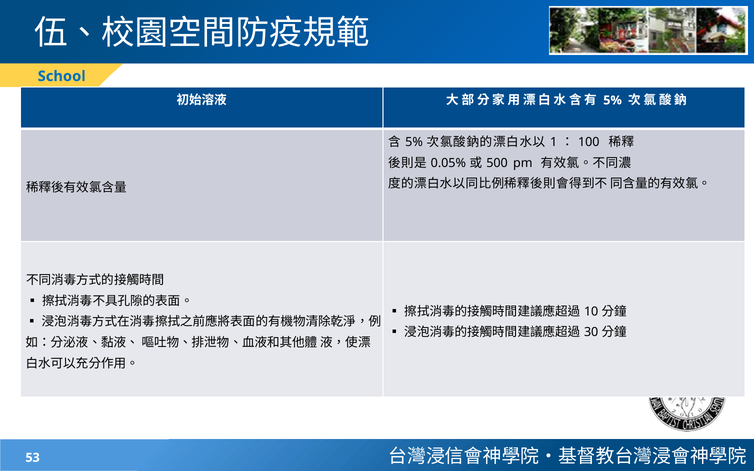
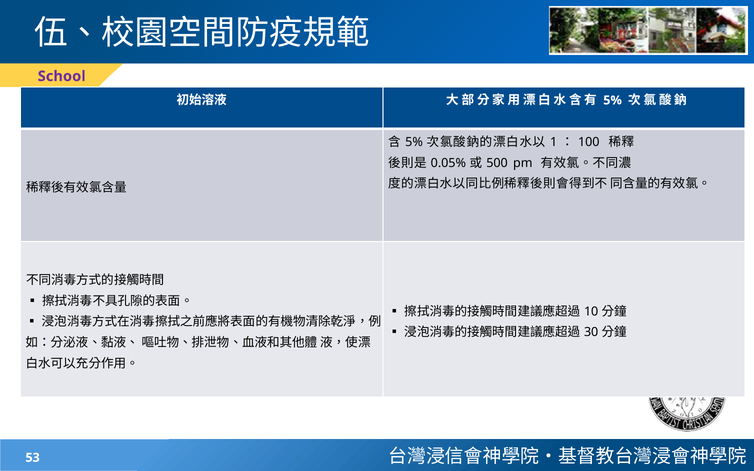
School colour: blue -> purple (62, 76)
